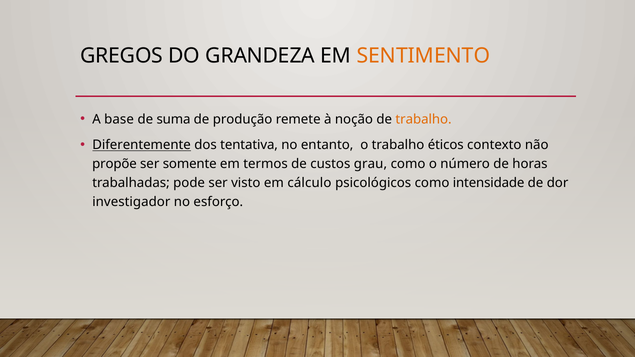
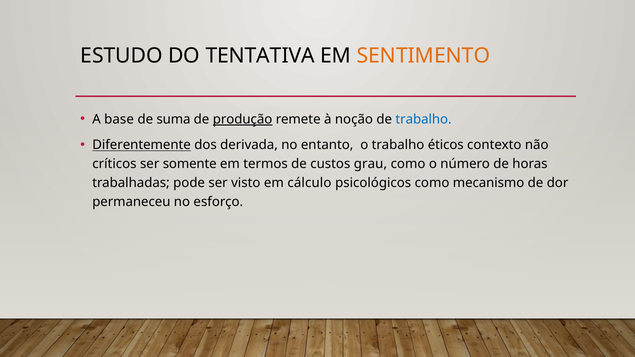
GREGOS: GREGOS -> ESTUDO (121, 56)
GRANDEZA: GRANDEZA -> TENTATIVA (260, 56)
produção underline: none -> present (243, 119)
trabalho colour: orange -> blue (424, 119)
tentativa: tentativa -> derivada (249, 145)
propõe: propõe -> críticos (114, 164)
intensidade: intensidade -> mecanismo (489, 183)
investigador: investigador -> permaneceu (131, 202)
